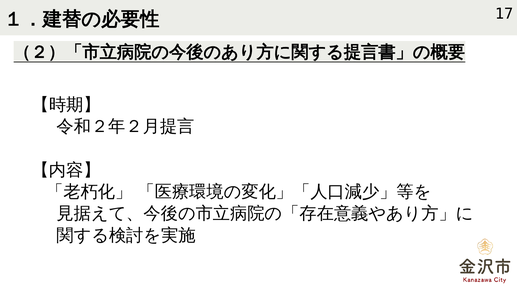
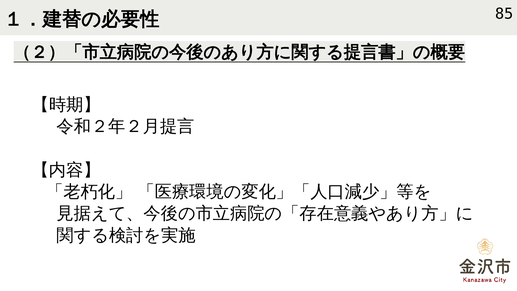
17: 17 -> 85 (504, 14)
